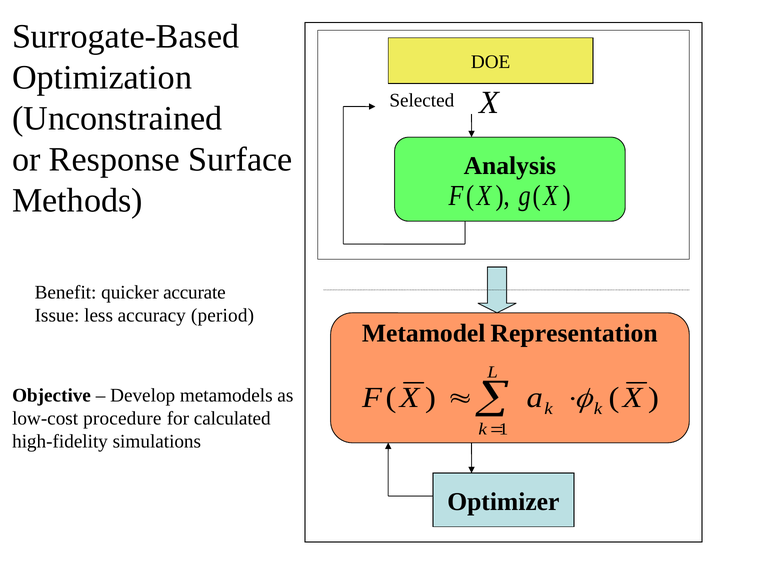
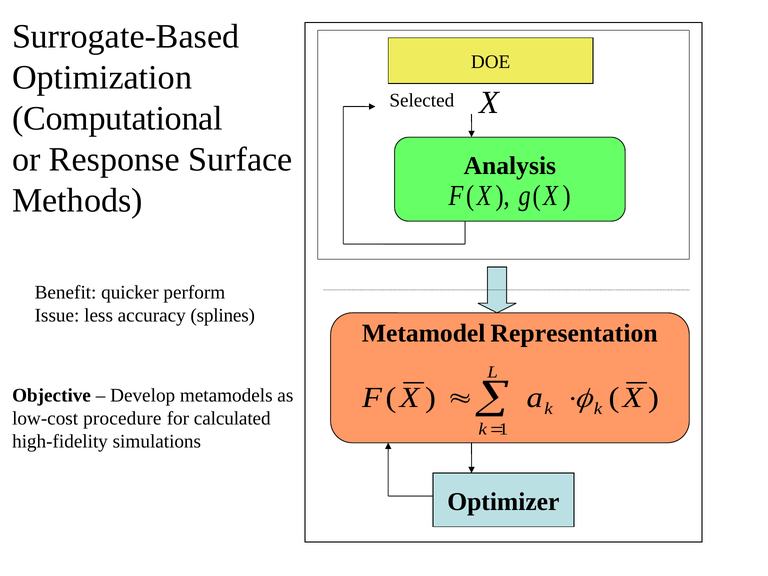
Unconstrained: Unconstrained -> Computational (117, 118)
accurate: accurate -> perform (194, 293)
period: period -> splines (223, 316)
